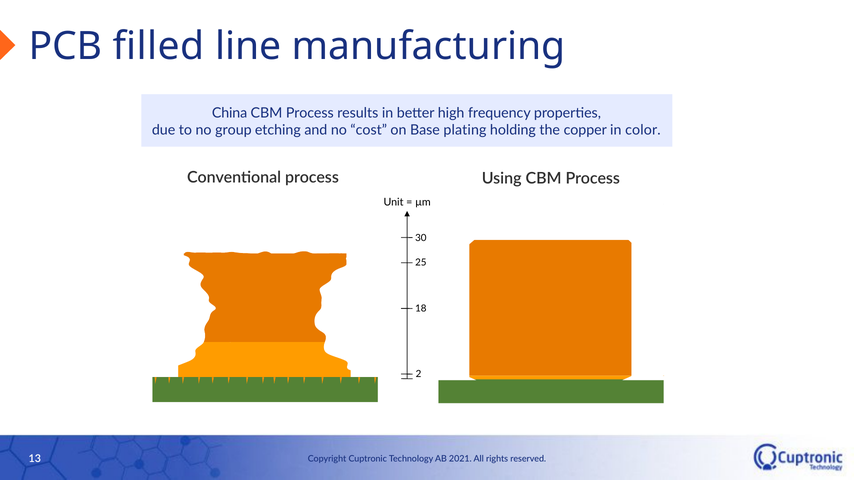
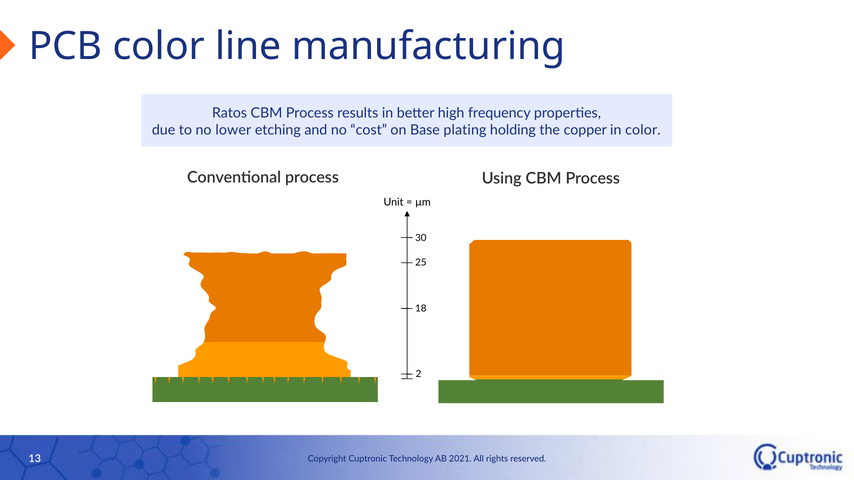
PCB filled: filled -> color (159, 46)
China: China -> Ratos (230, 113)
group: group -> lower (233, 130)
